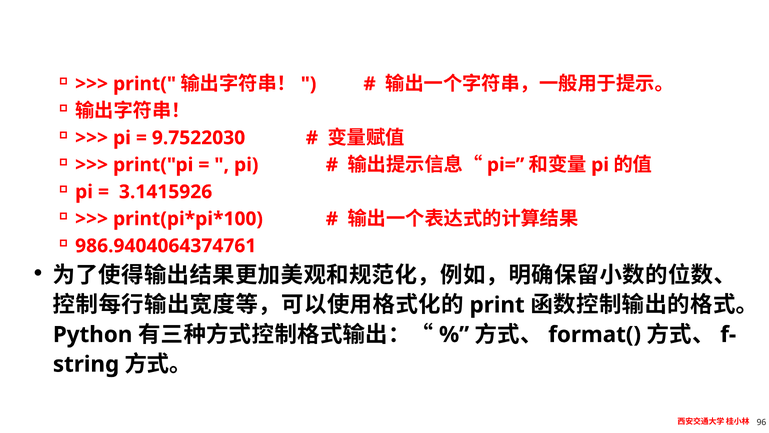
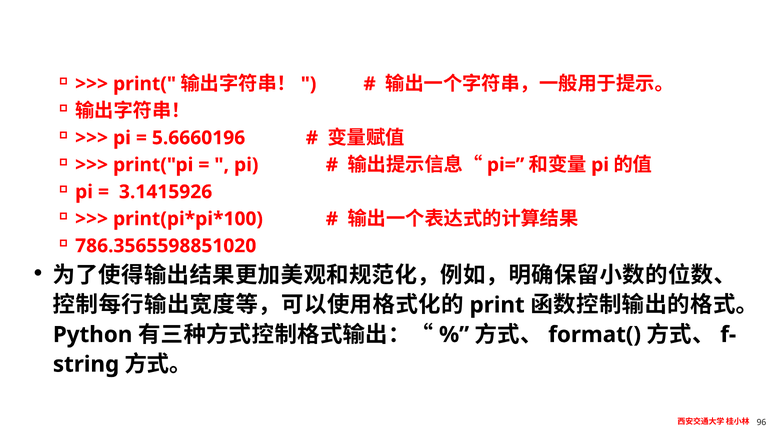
9.7522030: 9.7522030 -> 5.6660196 (199, 138)
986.9404064374761: 986.9404064374761 -> 786.3565598851020 (166, 246)
